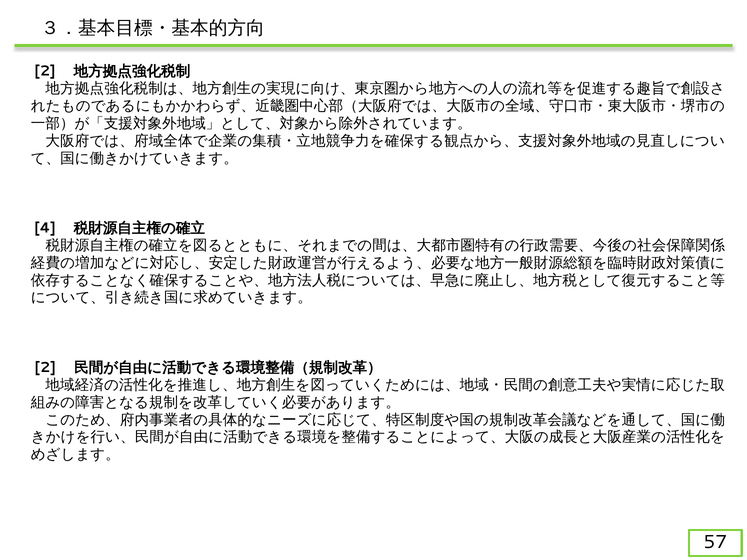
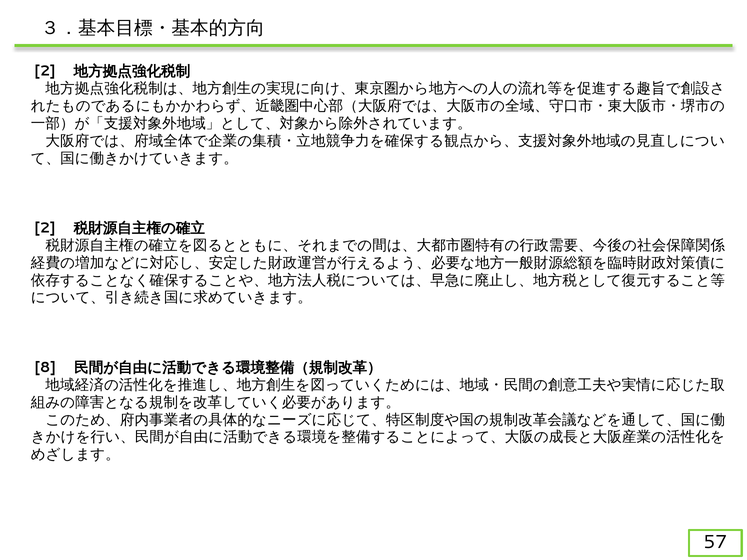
4: 4 -> 2 (45, 228)
2: 2 -> 8 (45, 368)
